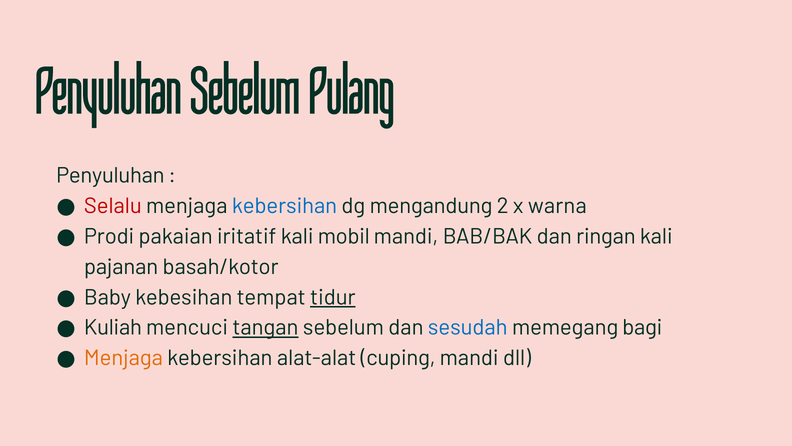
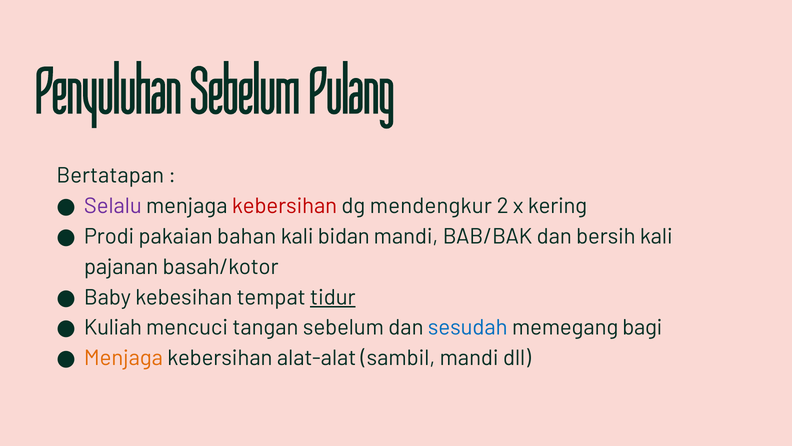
Penyuluhan: Penyuluhan -> Bertatapan (110, 176)
Selalu colour: red -> purple (113, 206)
kebersihan colour: blue -> red (284, 206)
mengandung: mengandung -> mendengkur (431, 206)
warna: warna -> kering (557, 206)
iritatif: iritatif -> bahan (247, 236)
mobil: mobil -> bidan (344, 236)
ringan: ringan -> bersih (606, 236)
tangan underline: present -> none (265, 327)
cuping: cuping -> sambil (398, 358)
